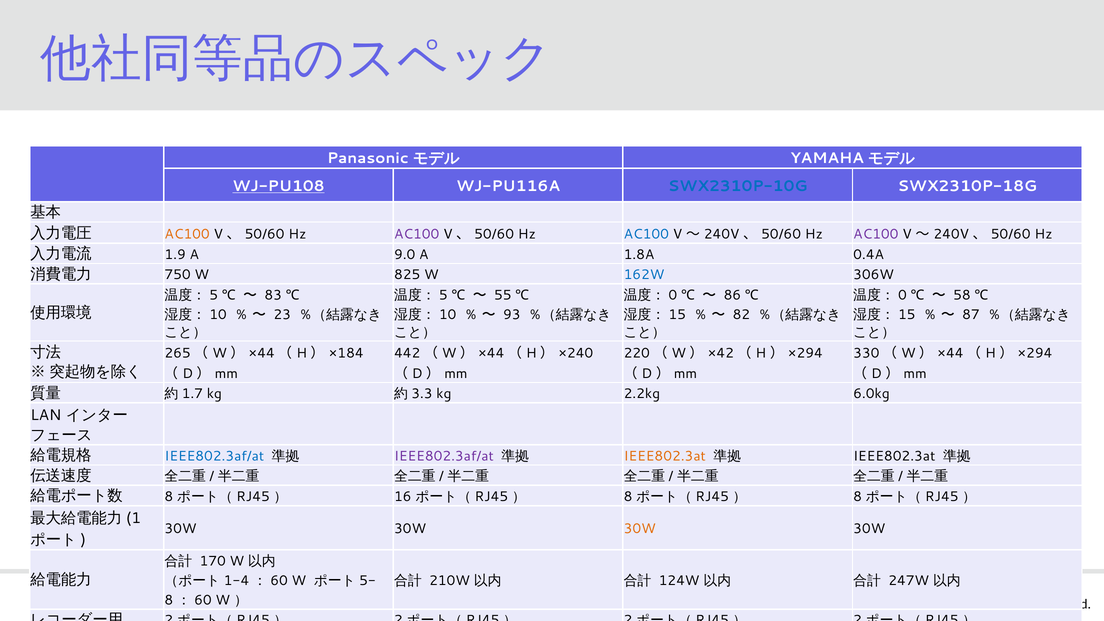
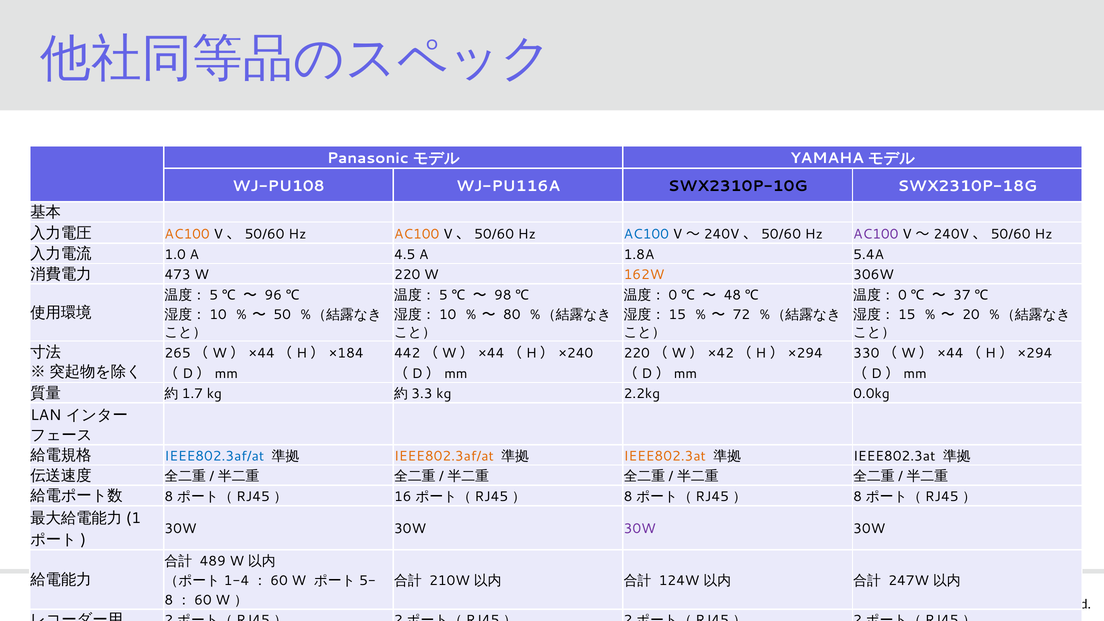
WJ-PU108 underline: present -> none (279, 186)
SWX2310P-10G colour: blue -> black (738, 186)
AC100 colour: purple -> orange (417, 234)
1.9: 1.9 -> 1.0 (175, 254)
9.0: 9.0 -> 4.5 (405, 254)
0.4A: 0.4A -> 5.4A (869, 254)
750: 750 -> 473 (178, 275)
W 825: 825 -> 220 (407, 275)
162W colour: blue -> orange (644, 275)
83: 83 -> 96 (273, 295)
55: 55 -> 98 (503, 295)
86: 86 -> 48 (732, 295)
58: 58 -> 37 (962, 295)
23: 23 -> 50 (282, 315)
93: 93 -> 80 (512, 315)
82: 82 -> 72 (741, 315)
87: 87 -> 20 (971, 315)
6.0kg: 6.0kg -> 0.0kg (871, 394)
IEEE802.3af/at colour: purple -> orange (444, 456)
30W colour: orange -> purple (640, 529)
170: 170 -> 489 (213, 561)
